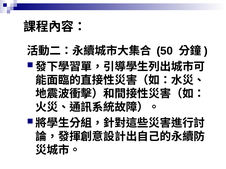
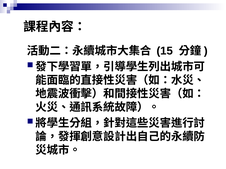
50: 50 -> 15 (165, 51)
